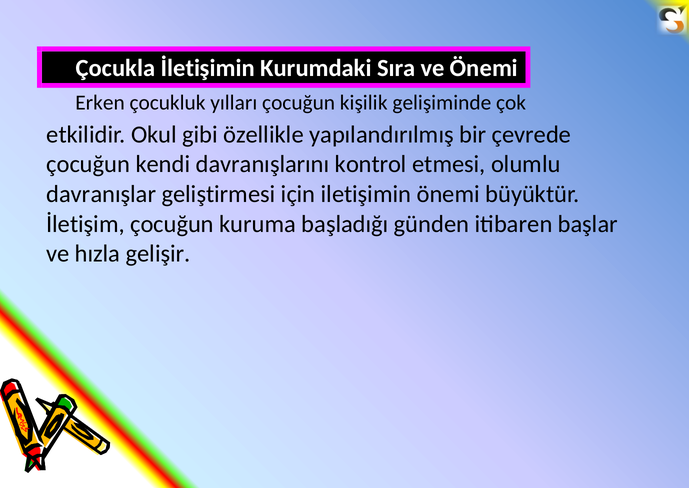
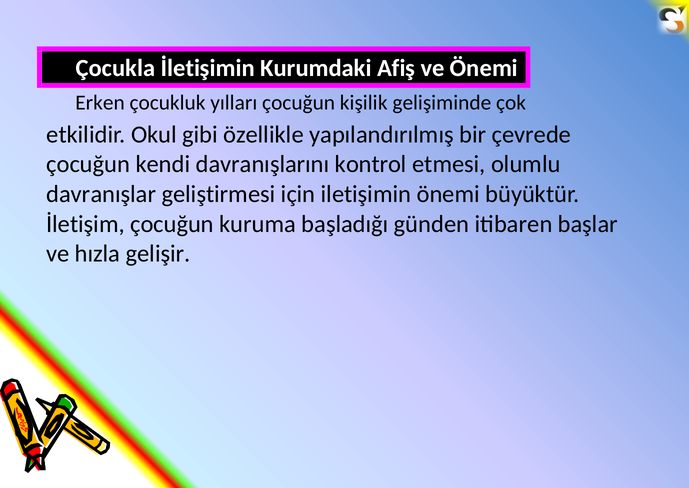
Sıra: Sıra -> Afiş (396, 68)
